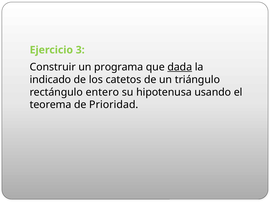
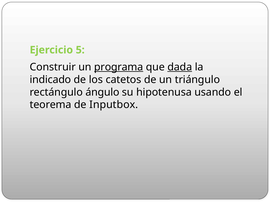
3: 3 -> 5 (80, 50)
programa underline: none -> present (119, 67)
entero: entero -> ángulo (102, 92)
Prioridad: Prioridad -> Inputbox (114, 105)
